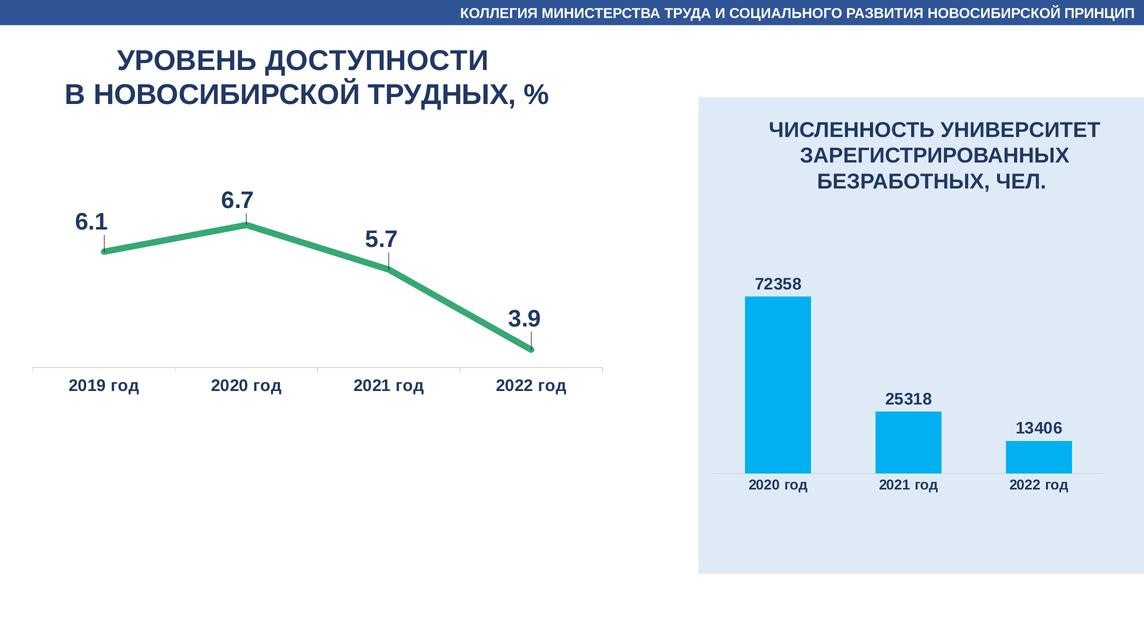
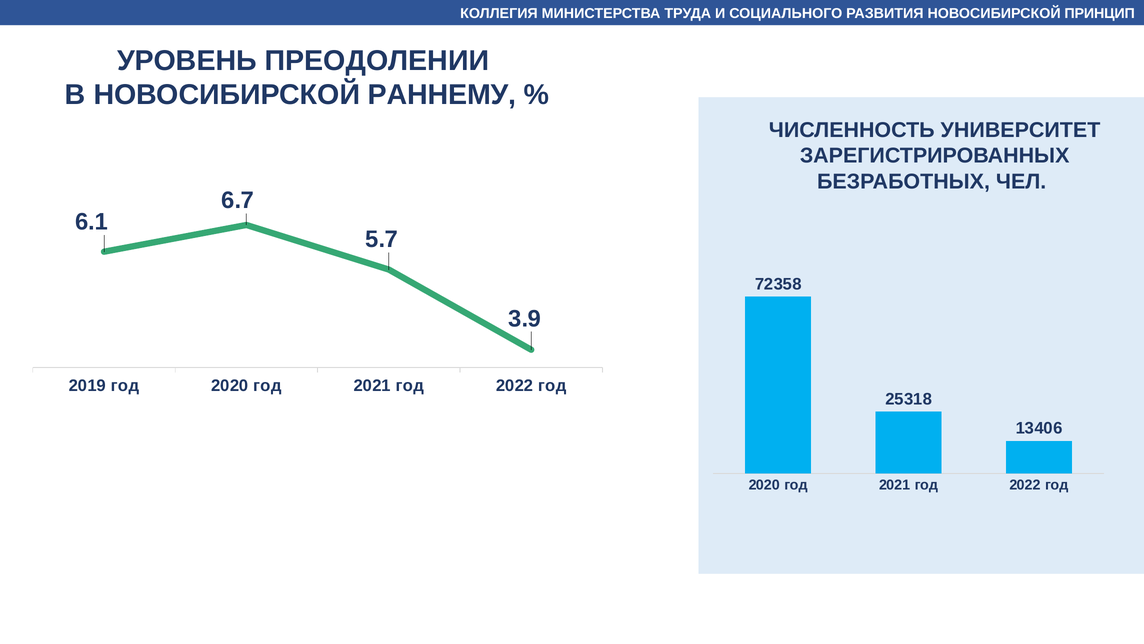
ДОСТУПНОСТИ: ДОСТУПНОСТИ -> ПРЕОДОЛЕНИИ (377, 61)
ТРУДНЫХ: ТРУДНЫХ -> РАННЕМУ (442, 95)
